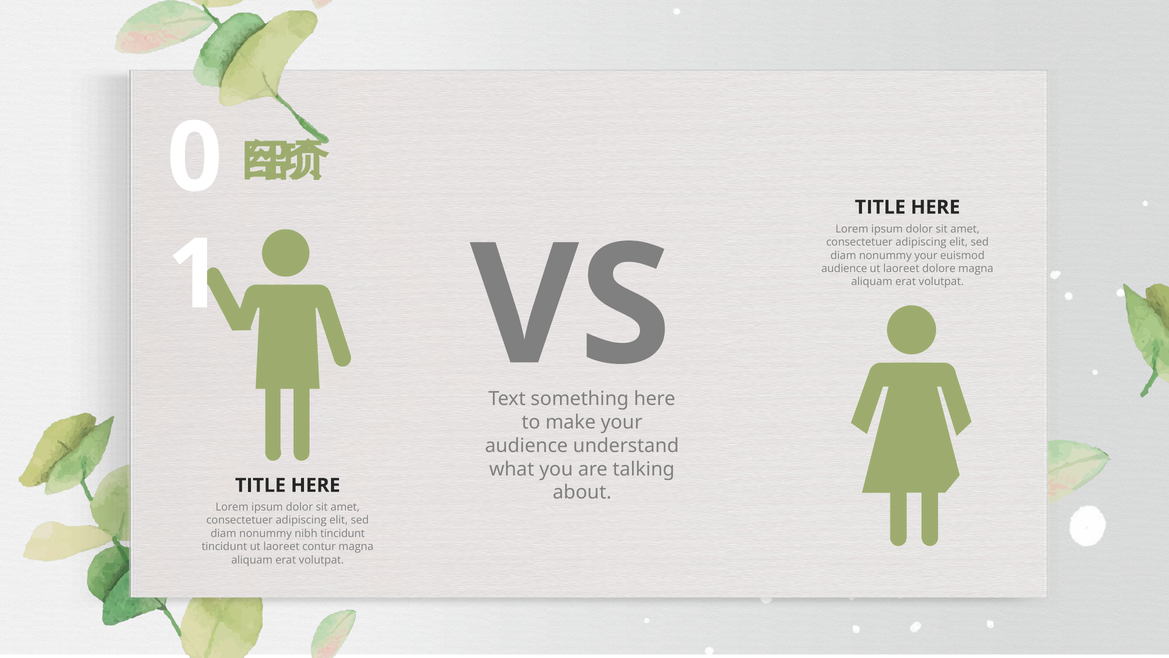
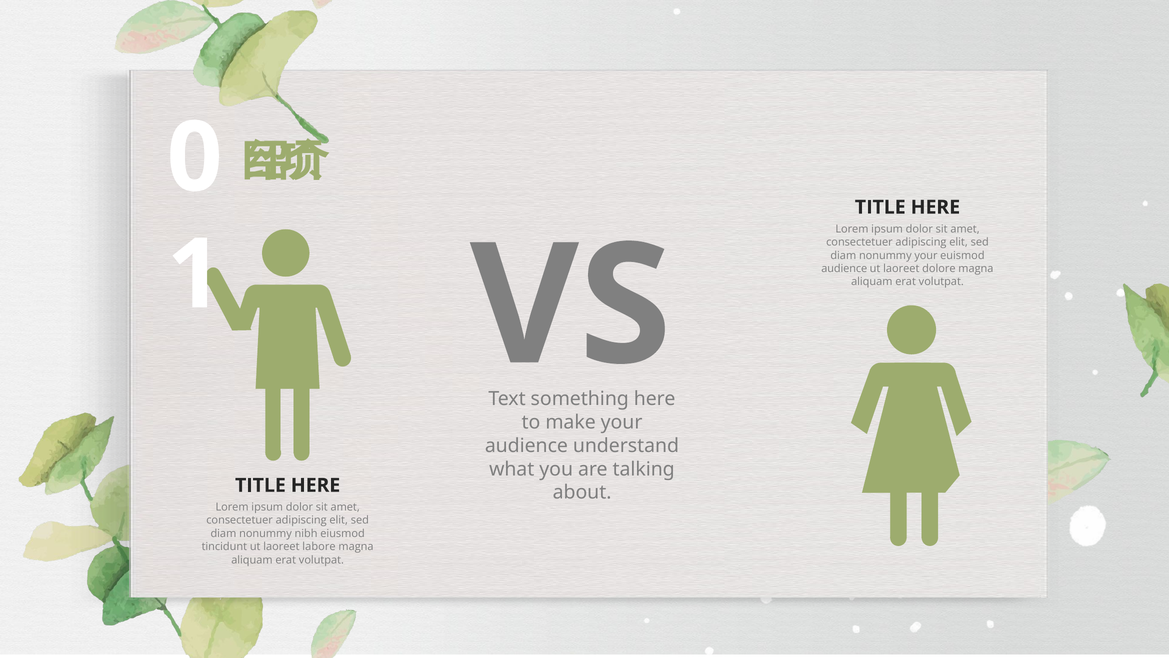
nibh tincidunt: tincidunt -> eiusmod (343, 533)
contur: contur -> labore (319, 546)
